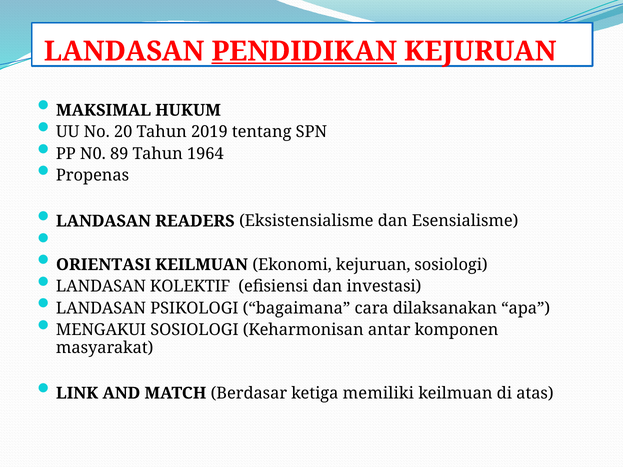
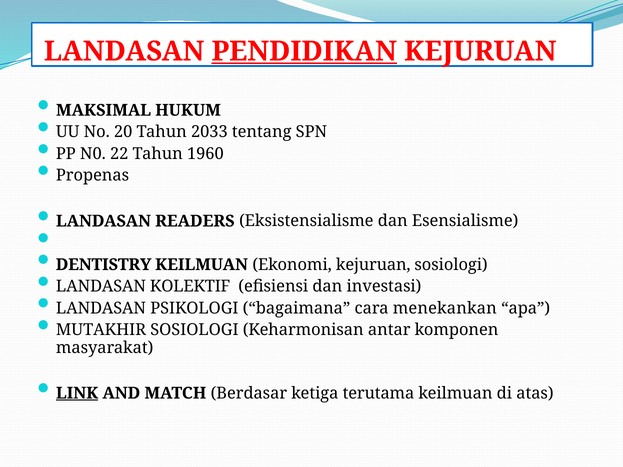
2019: 2019 -> 2033 (209, 132)
89: 89 -> 22 (119, 154)
1964: 1964 -> 1960 (205, 154)
ORIENTASI: ORIENTASI -> DENTISTRY (104, 265)
dilaksanakan: dilaksanakan -> menekankan (445, 308)
MENGAKUI: MENGAKUI -> MUTAKHIR (101, 330)
LINK underline: none -> present (77, 393)
memiliki: memiliki -> terutama (378, 393)
